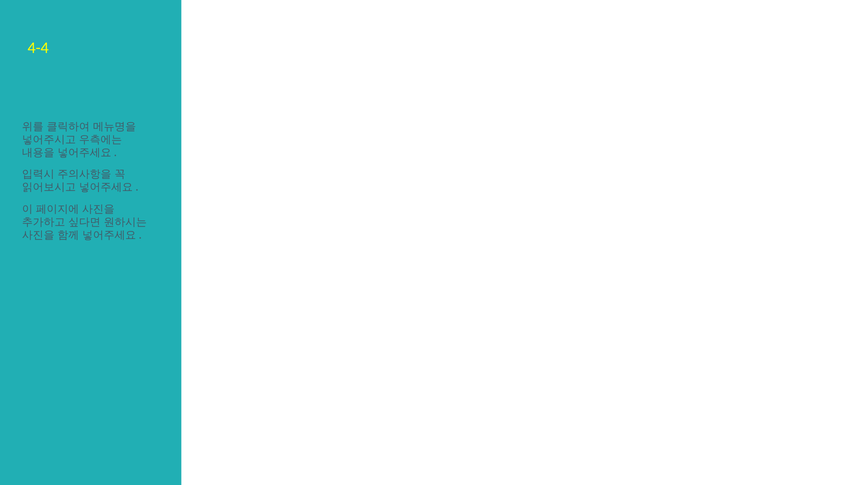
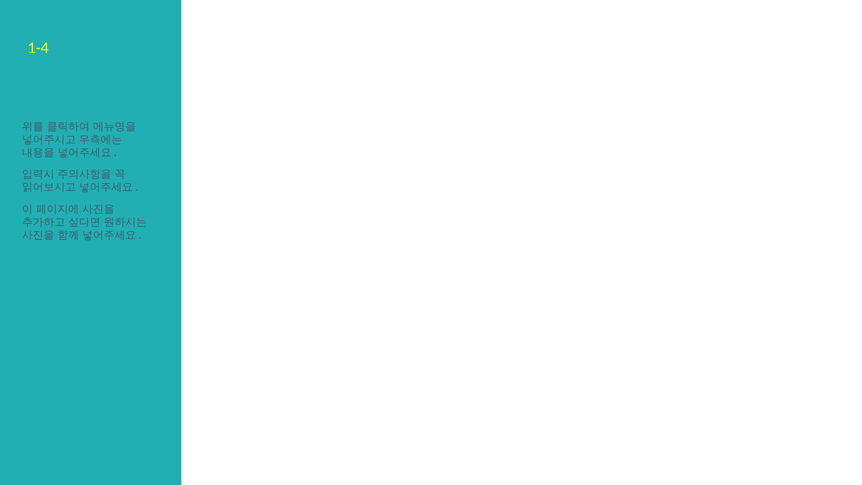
4-4: 4-4 -> 1-4 (38, 48)
